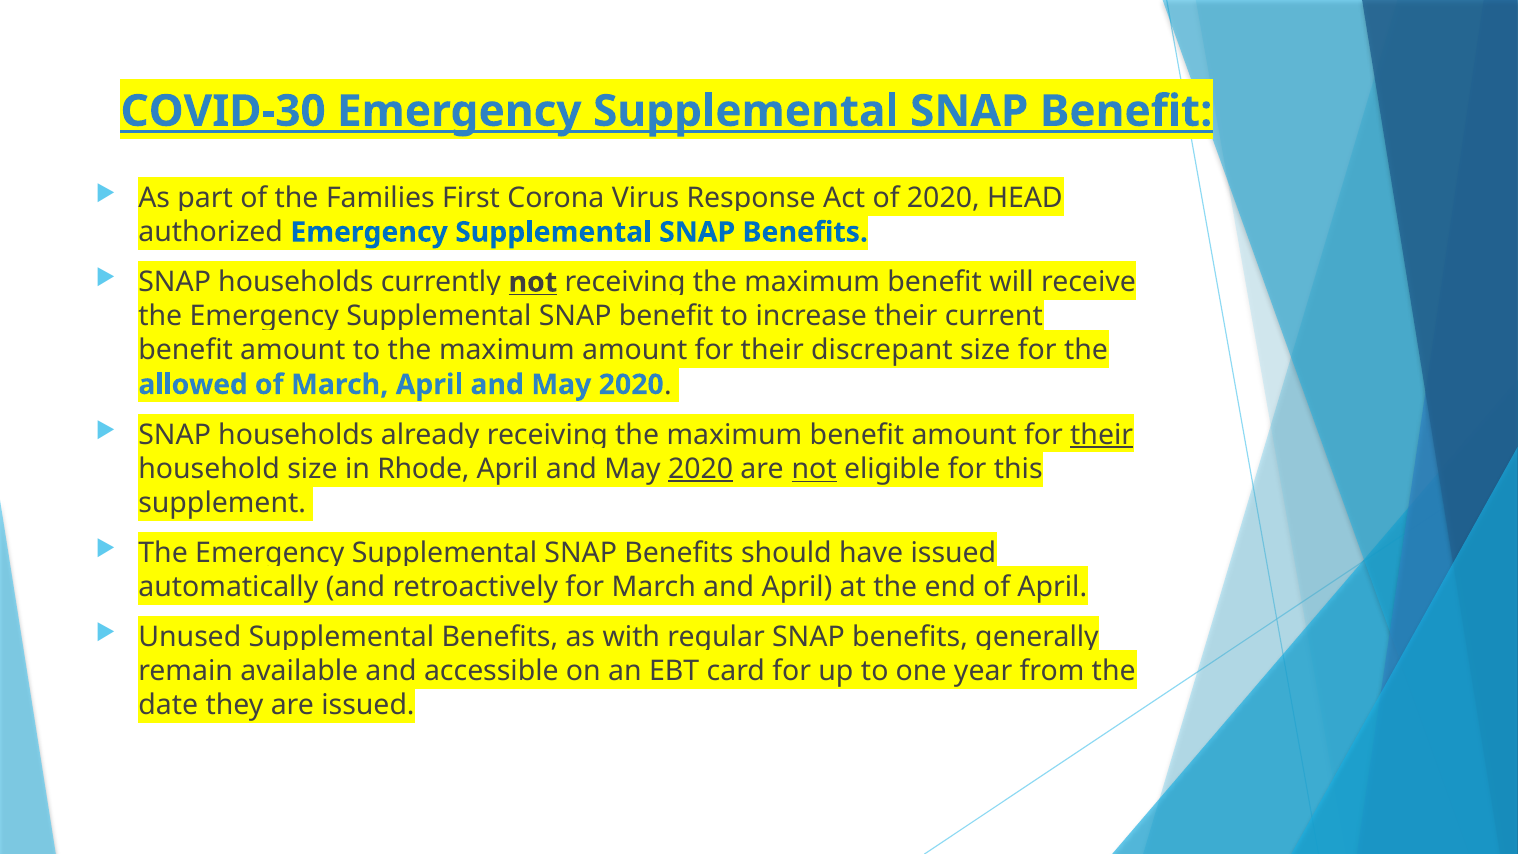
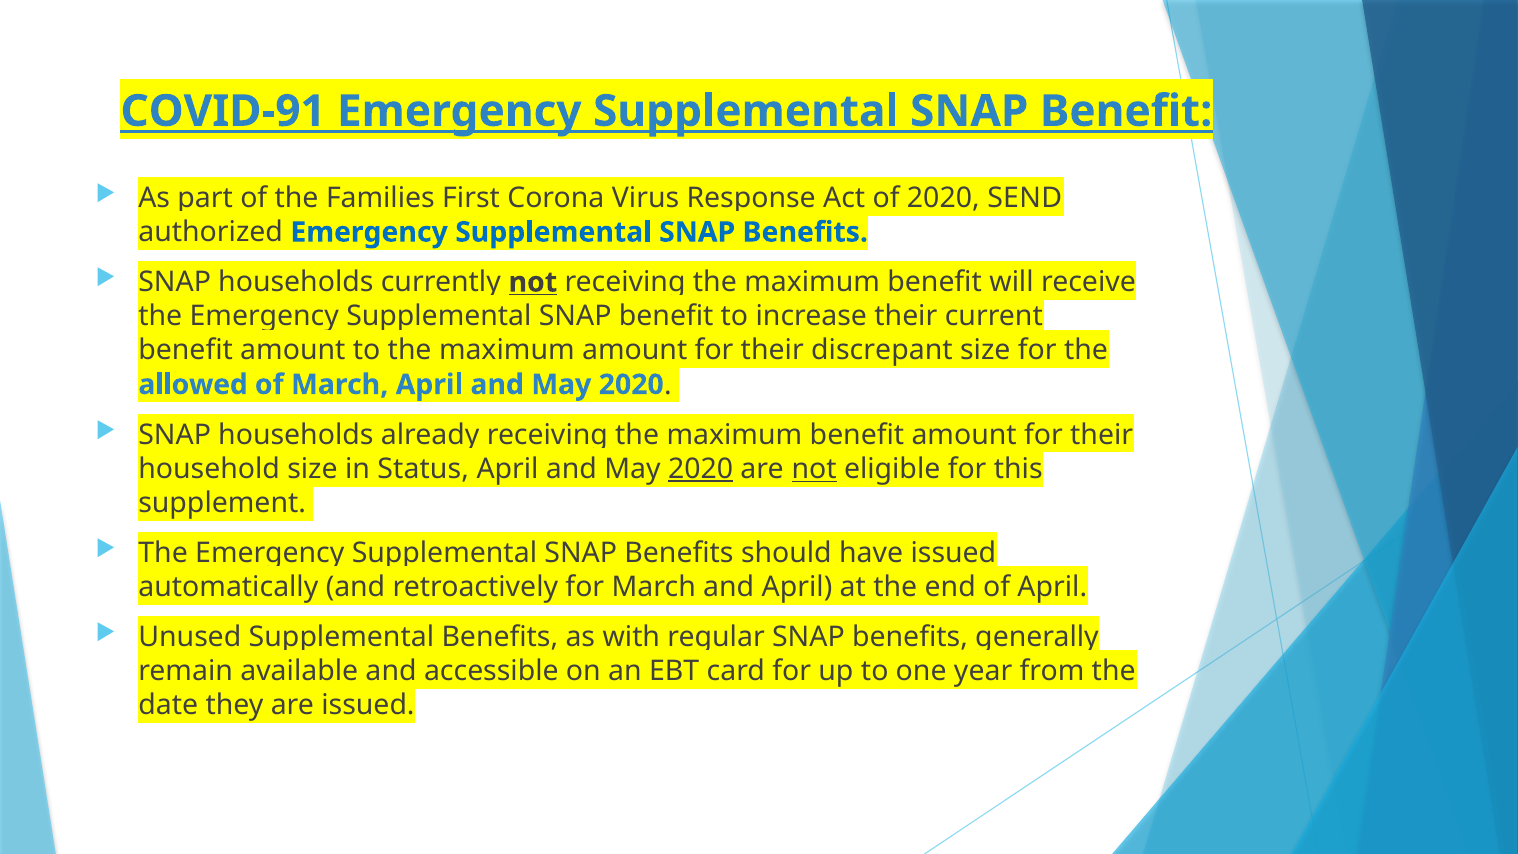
COVID-30: COVID-30 -> COVID-91 (223, 111)
HEAD: HEAD -> SEND (1025, 198)
their underline: present -> none (1102, 435)
Rhode: Rhode -> Status (423, 469)
